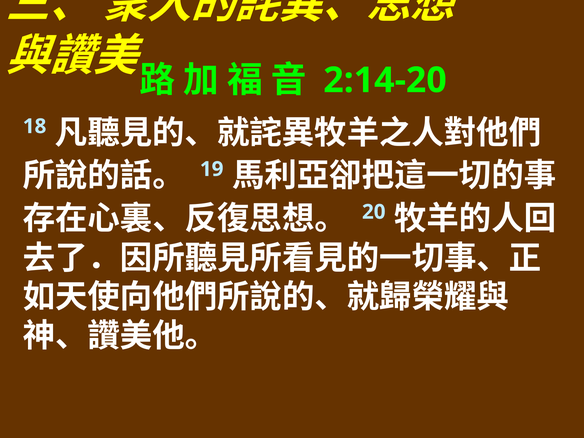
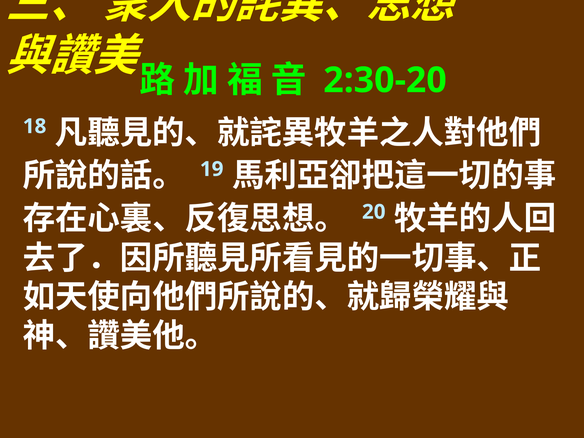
2:14-20: 2:14-20 -> 2:30-20 (385, 80)
